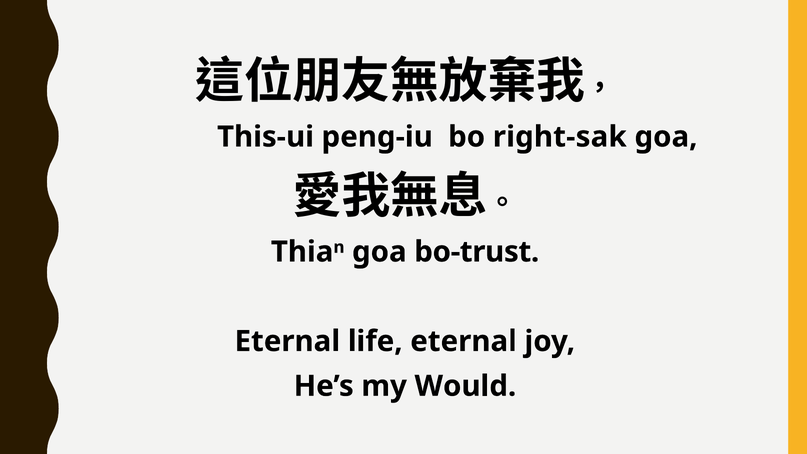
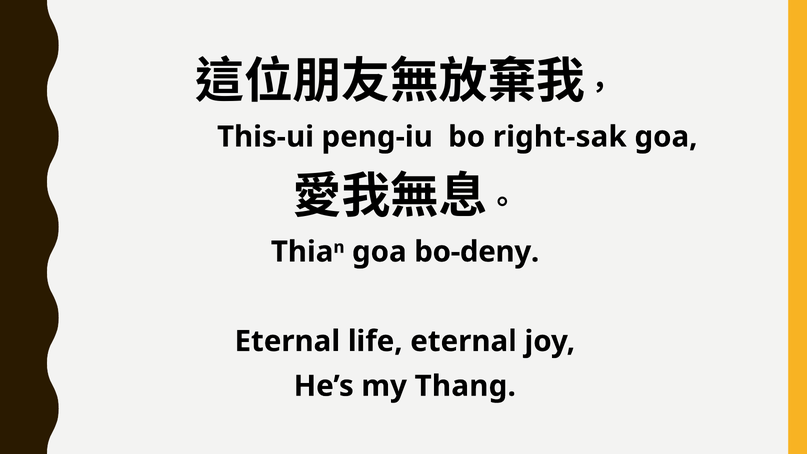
bo-trust: bo-trust -> bo-deny (477, 252)
Would: Would -> Thang (465, 386)
